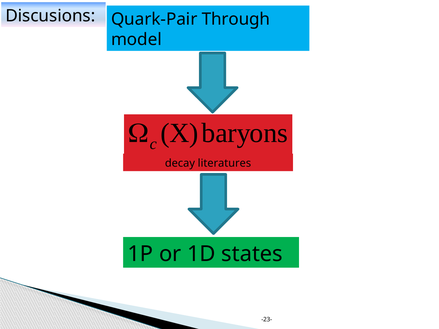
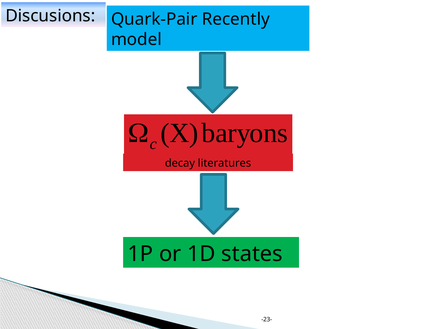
Through: Through -> Recently (236, 19)
